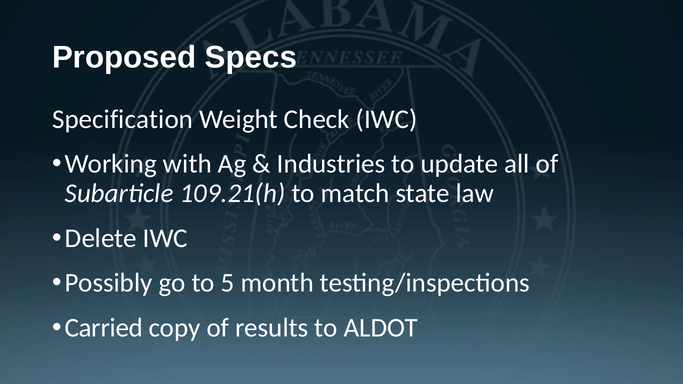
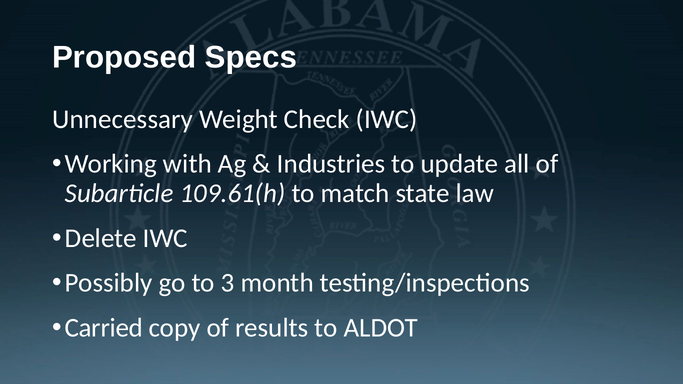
Specification: Specification -> Unnecessary (123, 119)
109.21(h: 109.21(h -> 109.61(h (232, 193)
5: 5 -> 3 (228, 283)
